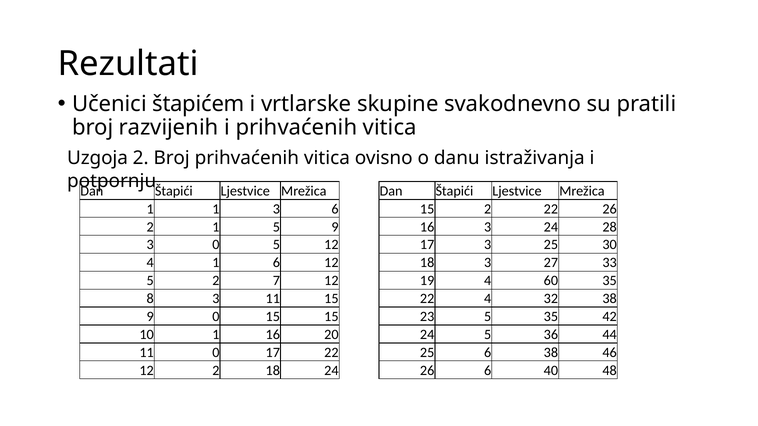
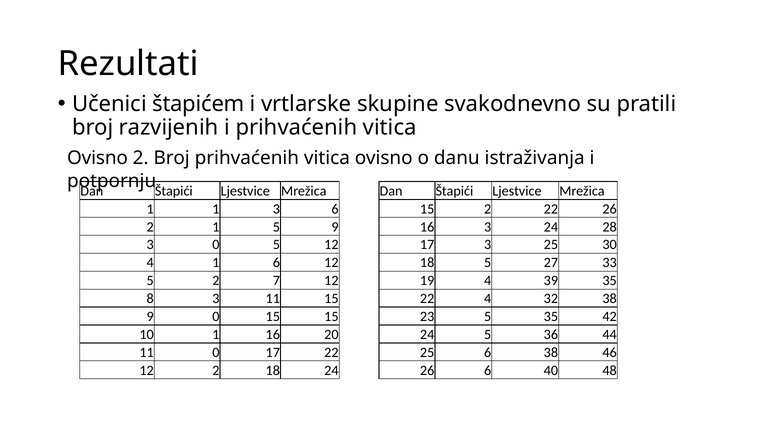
Uzgoja: Uzgoja -> Ovisno (97, 158)
18 3: 3 -> 5 (488, 263)
60: 60 -> 39 (551, 281)
